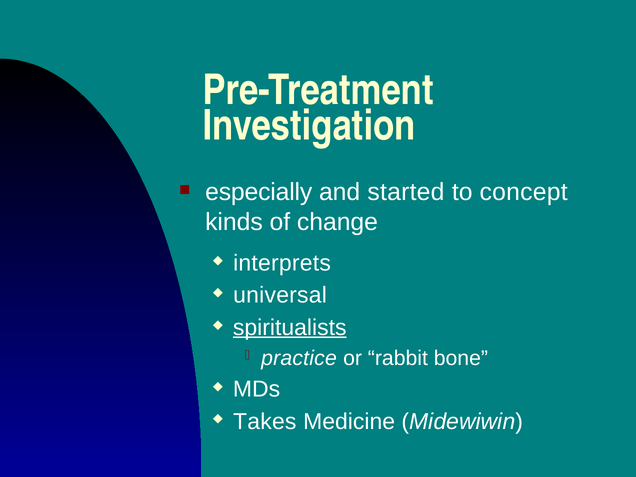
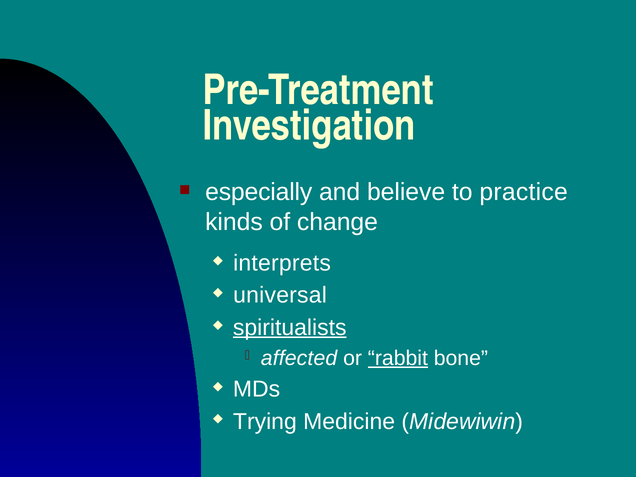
started: started -> believe (406, 192)
concept: concept -> practice (524, 192)
practice: practice -> affected (299, 358)
rabbit underline: none -> present (398, 358)
Takes: Takes -> Trying (265, 421)
